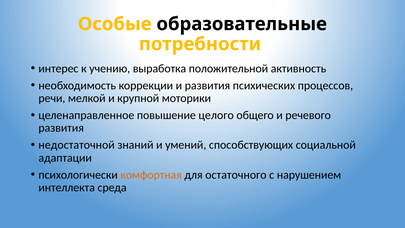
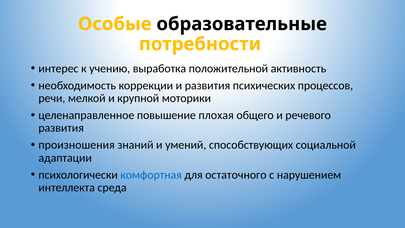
целого: целого -> плохая (216, 115)
недостаточной: недостаточной -> произношения (77, 145)
комфортная colour: orange -> blue (151, 175)
